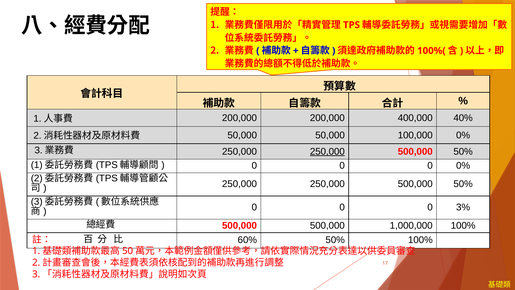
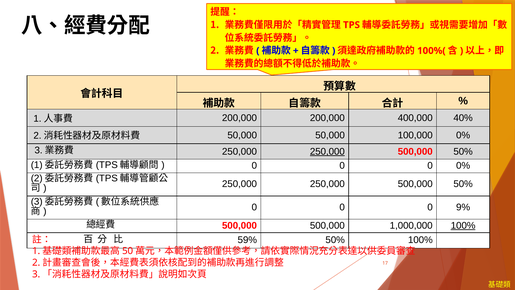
3%: 3% -> 9% (463, 207)
100% underline: none -> present (463, 225)
60%: 60% -> 59% (247, 240)
